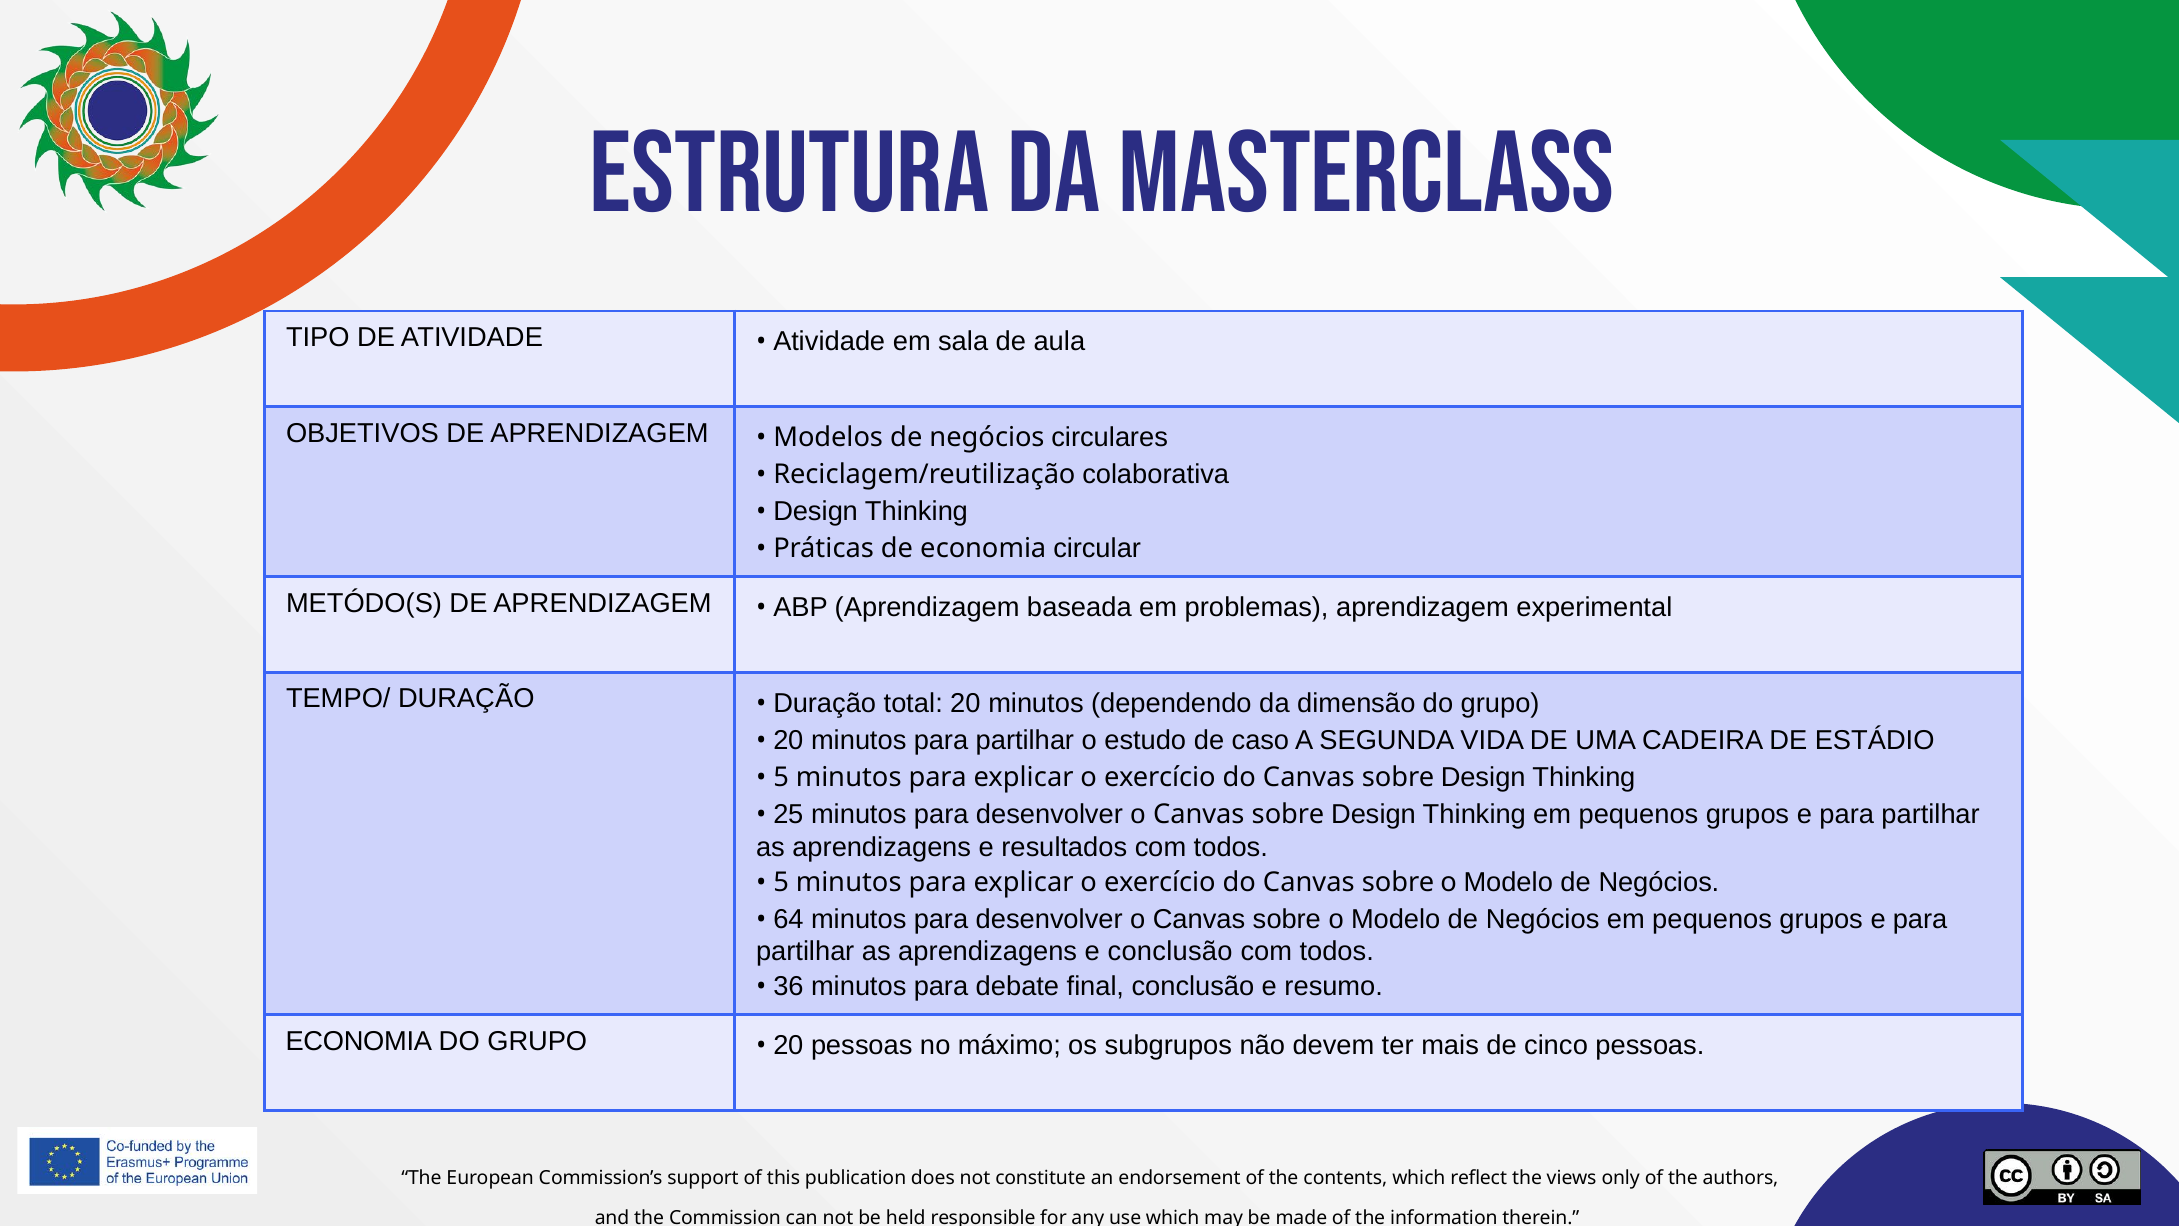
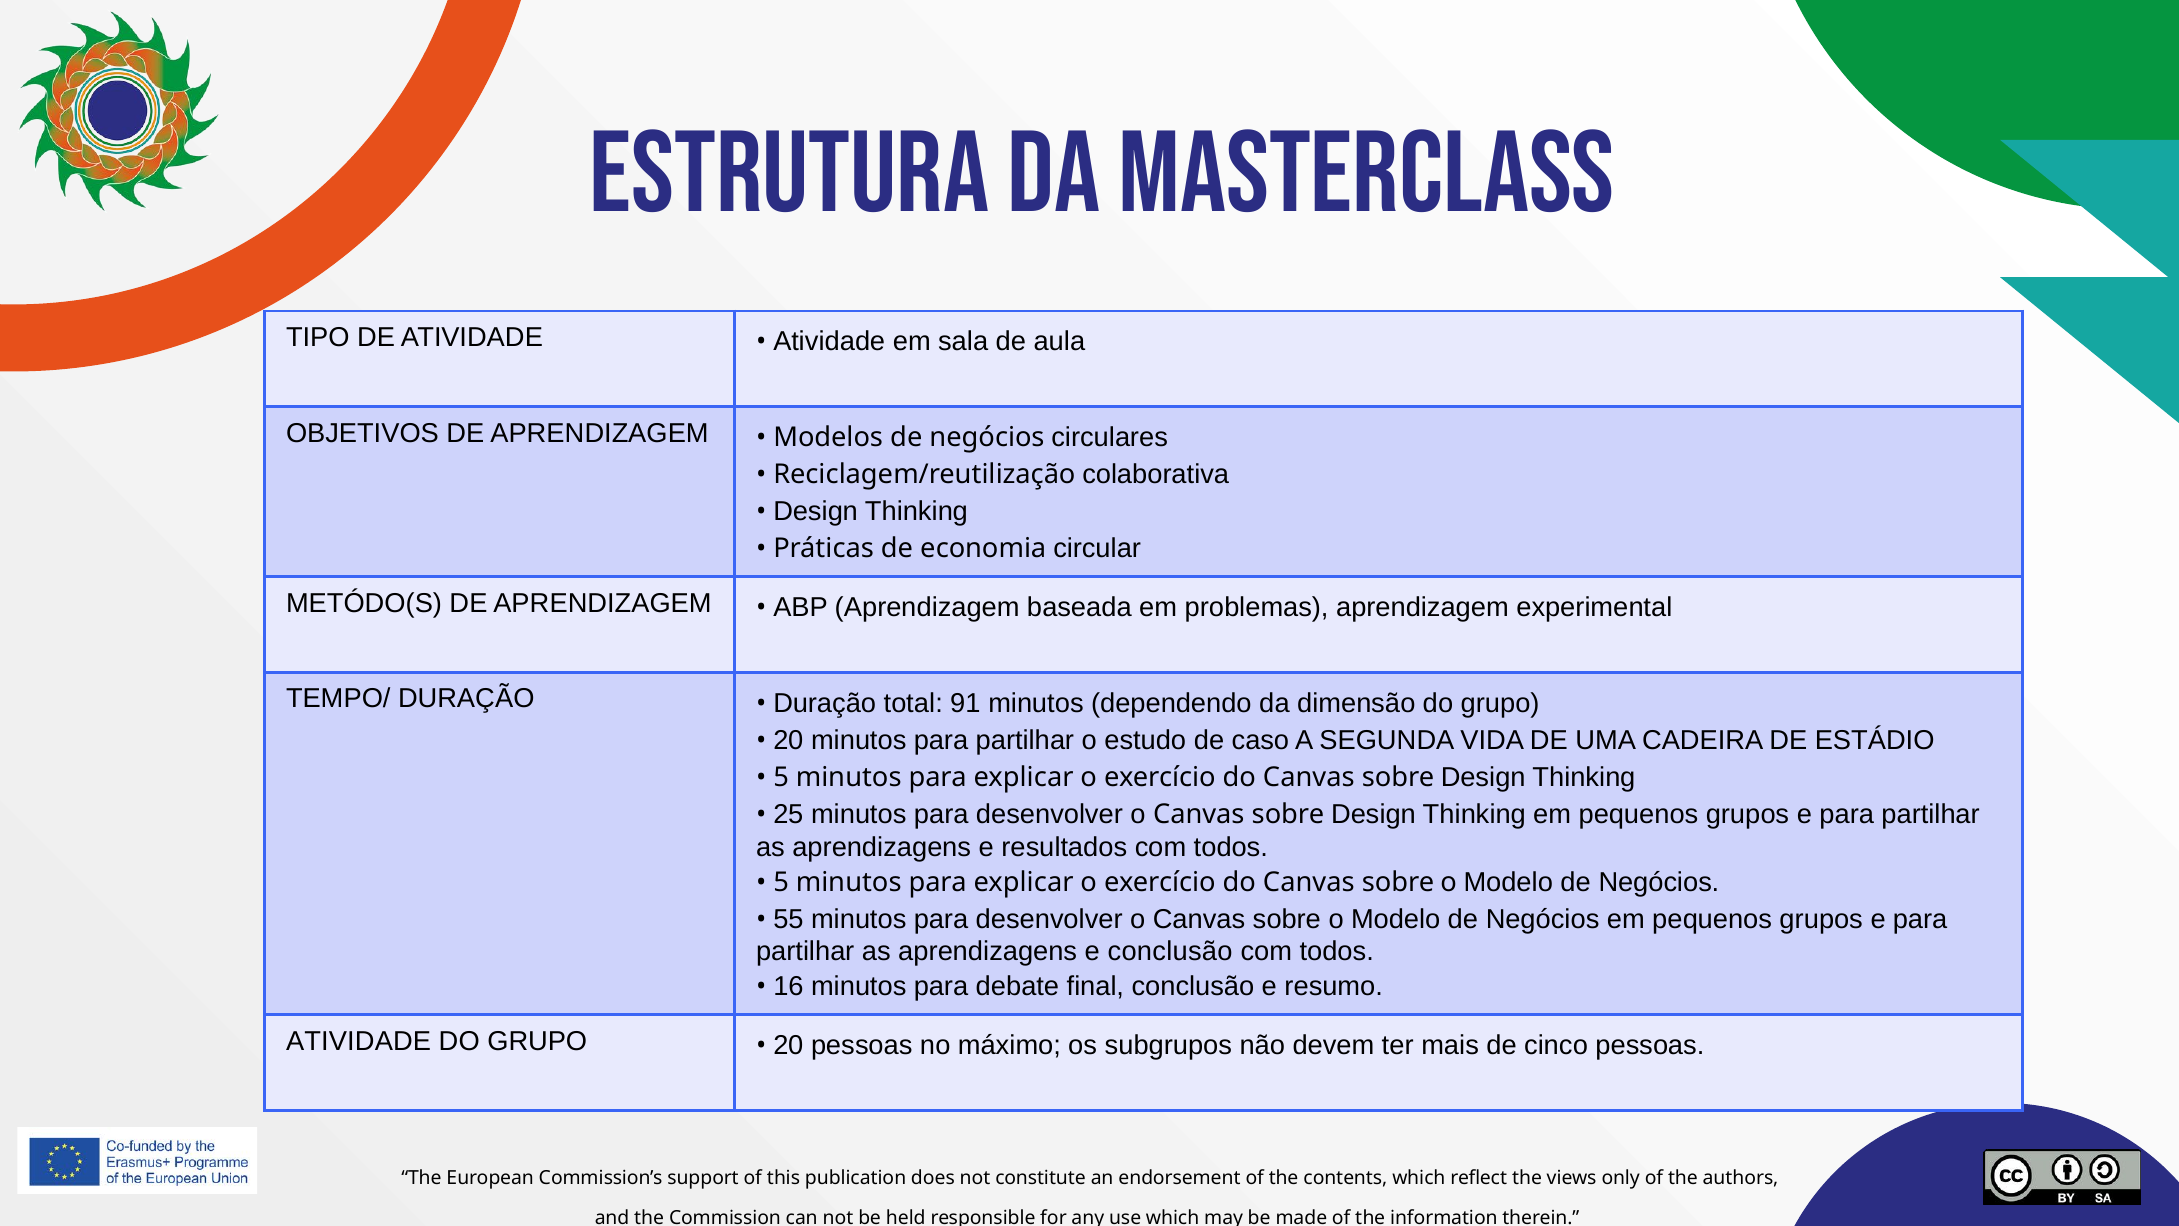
total 20: 20 -> 91 (965, 703)
64: 64 -> 55 (788, 919)
36: 36 -> 16 (788, 987)
ECONOMIA: ECONOMIA -> ATIVIDADE (359, 1041)
